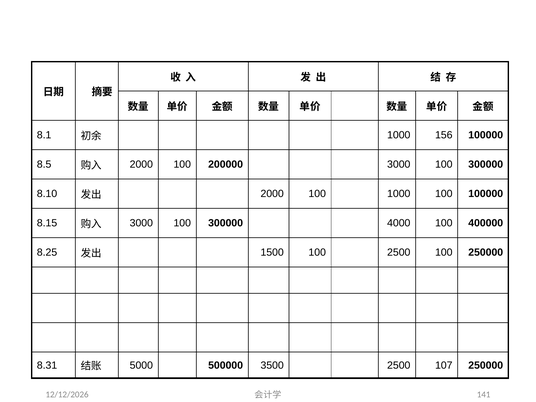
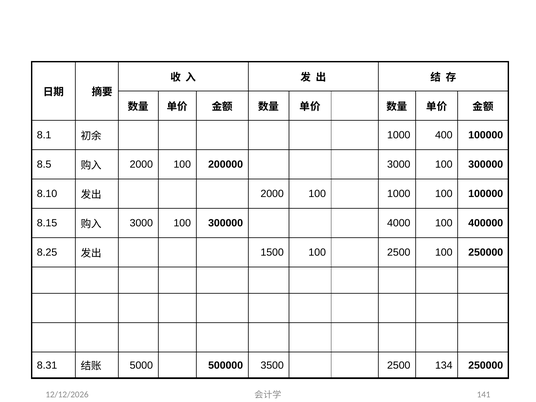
156: 156 -> 400 (444, 135)
107: 107 -> 134 (444, 365)
